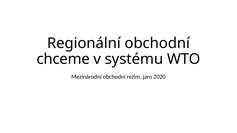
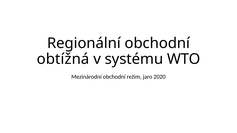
chceme: chceme -> obtížná (63, 59)
